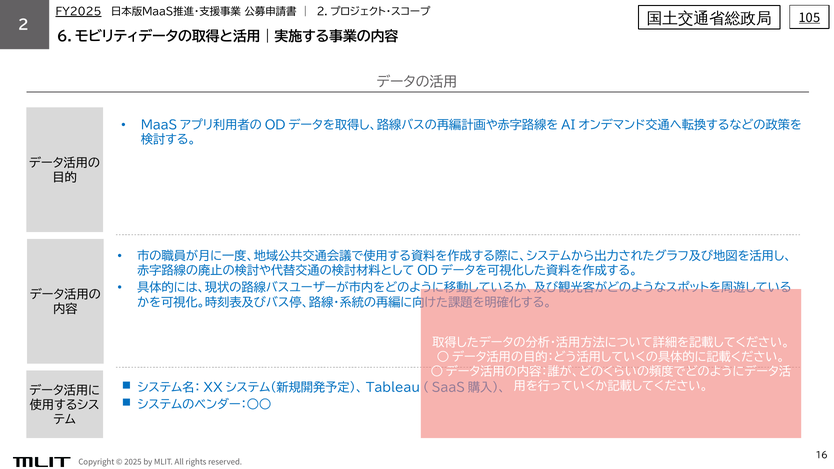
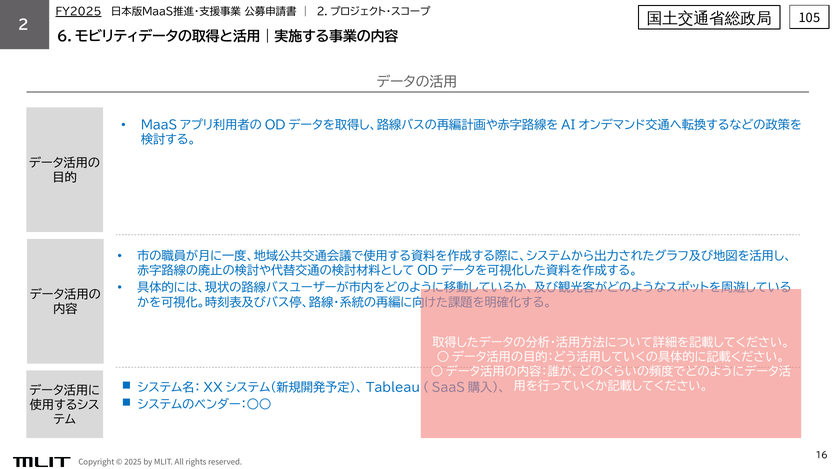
105 underline: present -> none (809, 18)
